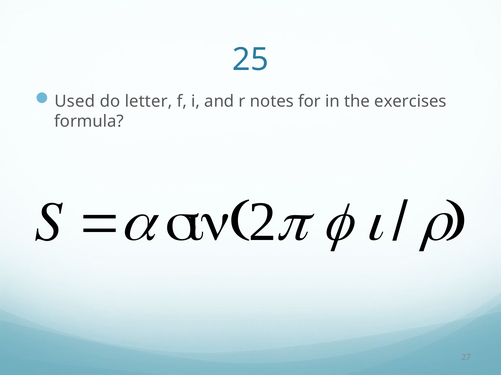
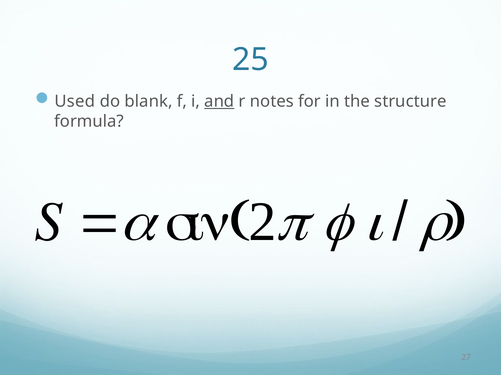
letter: letter -> blank (149, 101)
and underline: none -> present (219, 101)
exercises: exercises -> structure (410, 101)
